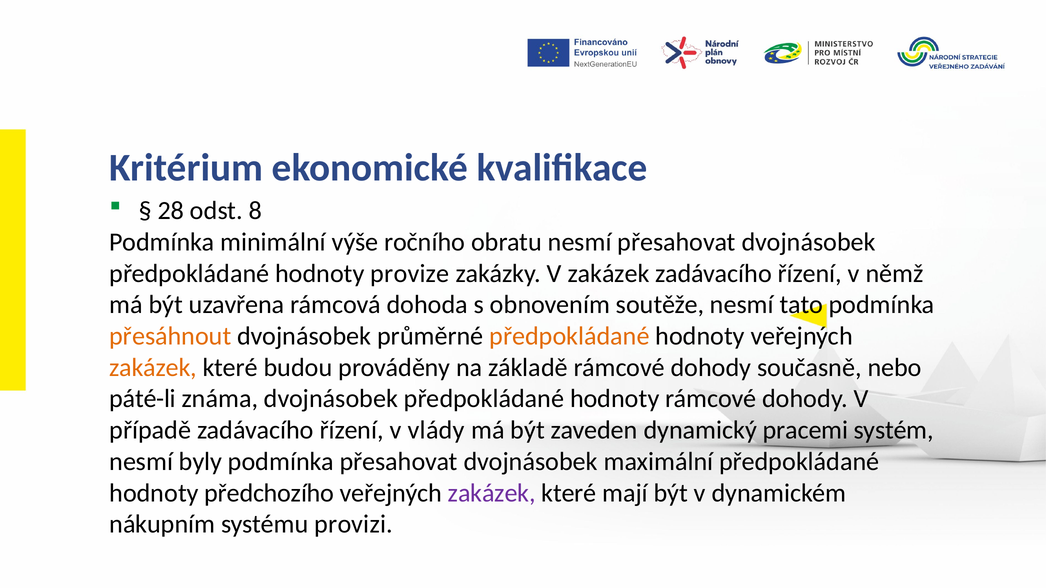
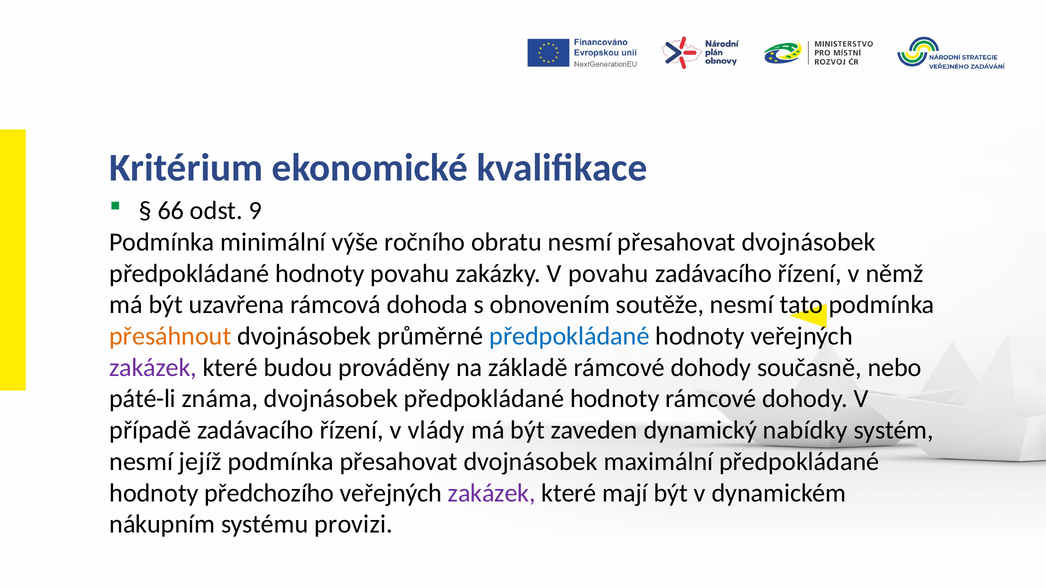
28: 28 -> 66 (171, 211)
8: 8 -> 9 (255, 211)
hodnoty provize: provize -> povahu (410, 274)
V zakázek: zakázek -> povahu (608, 274)
předpokládané colour: orange -> blue (570, 336)
zakázek colour: orange -> purple (153, 368)
pracemi: pracemi -> nabídky (805, 430)
byly: byly -> jejíž (200, 462)
